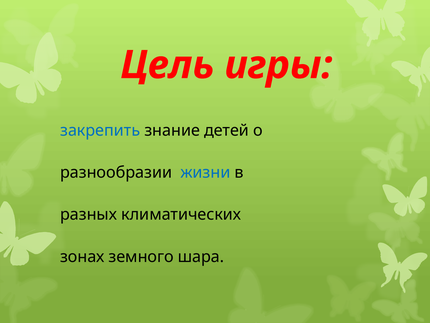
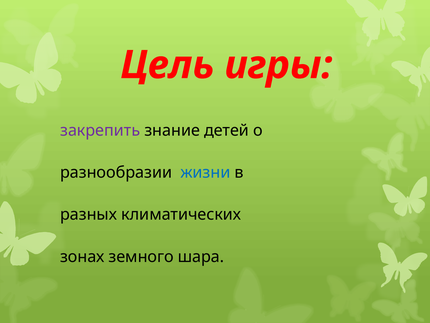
закрепить colour: blue -> purple (100, 130)
